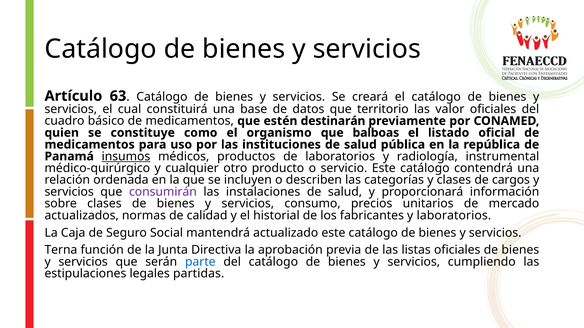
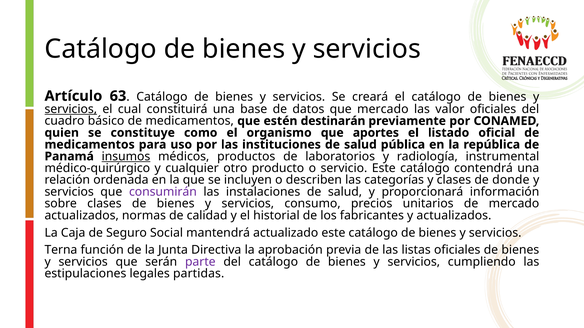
servicios underline: none -> present (71, 109)
que territorio: territorio -> mercado (383, 109)
balboas: balboas -> aportes (376, 133)
cargos: cargos -> donde (511, 180)
y laboratorios: laboratorios -> actualizados (454, 216)
parte colour: blue -> purple (200, 262)
